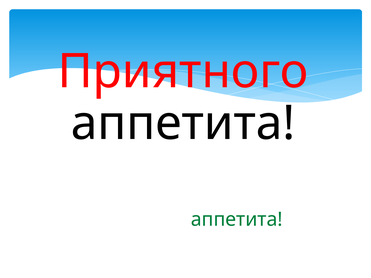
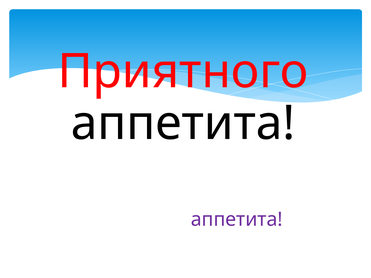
аппетита colour: green -> purple (237, 220)
